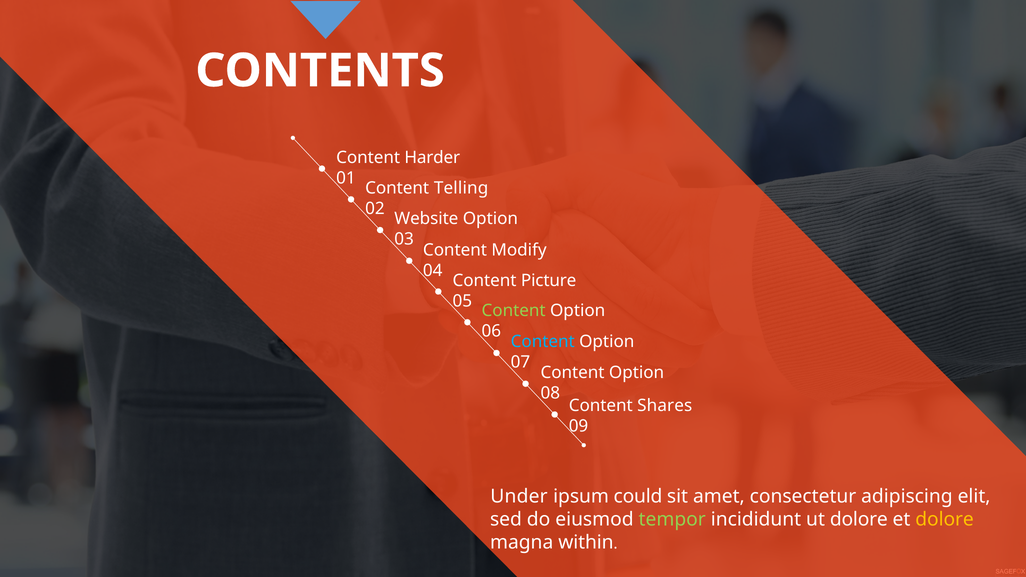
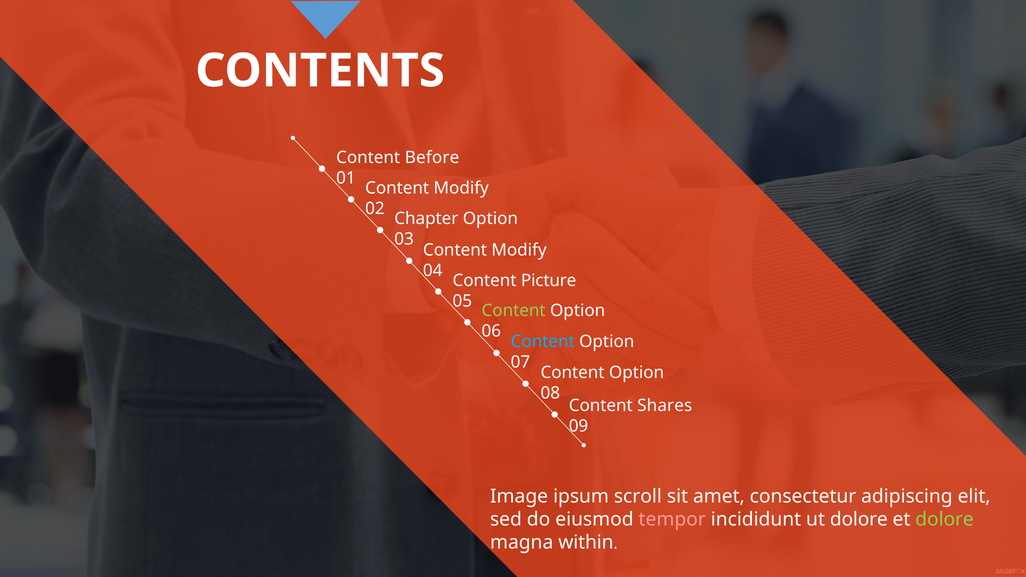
Harder: Harder -> Before (432, 158)
Telling: Telling -> Modify (461, 188)
Website: Website -> Chapter (426, 219)
Under: Under -> Image (519, 496)
could: could -> scroll (638, 496)
tempor colour: light green -> pink (672, 519)
dolore colour: yellow -> light green (945, 519)
